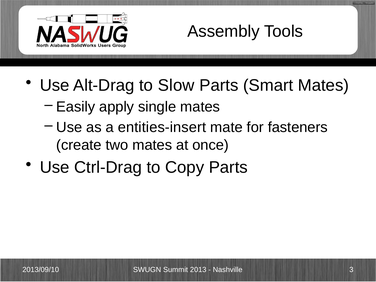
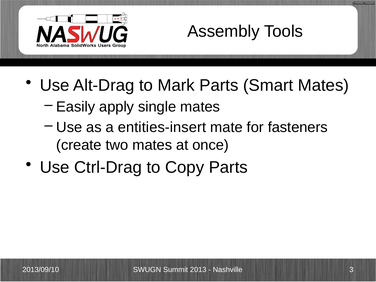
Slow: Slow -> Mark (176, 85)
